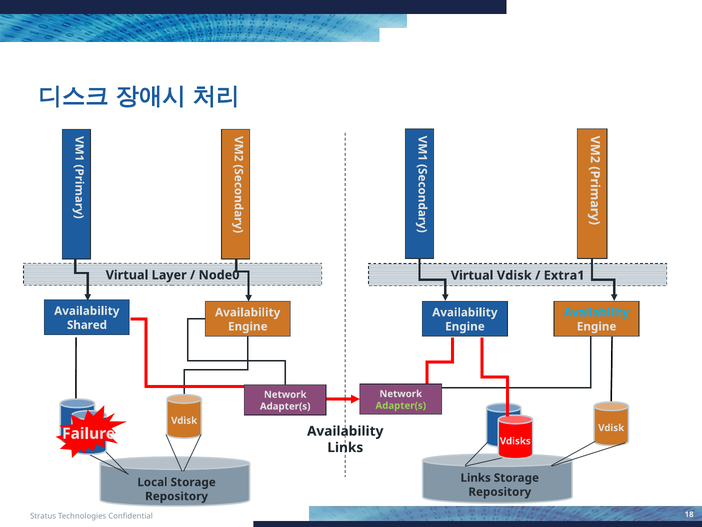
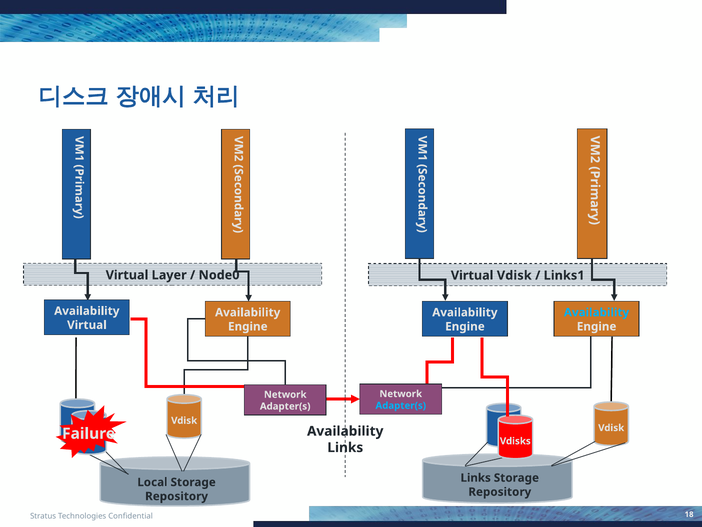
Extra1: Extra1 -> Links1 (564, 275)
Shared: Shared -> Virtual (87, 325)
Adapter(s colour: light green -> light blue (401, 405)
